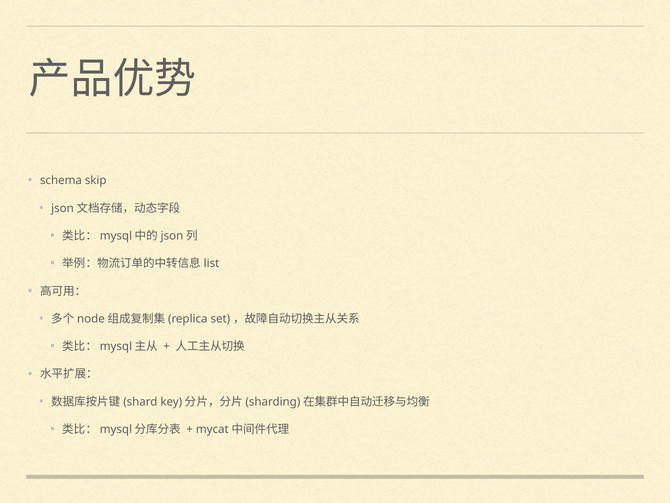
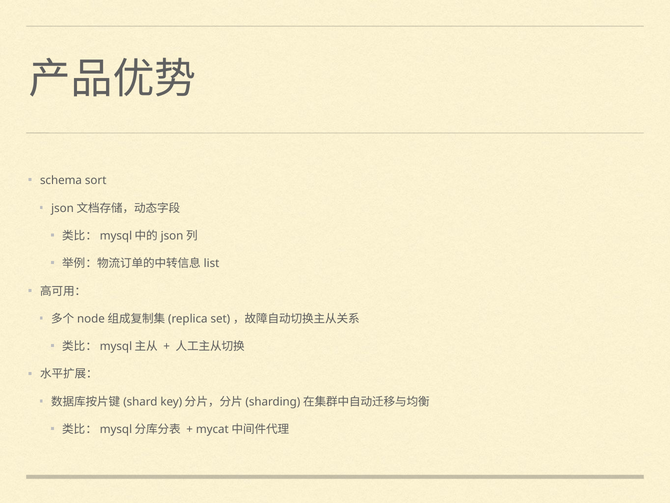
skip: skip -> sort (96, 180)
